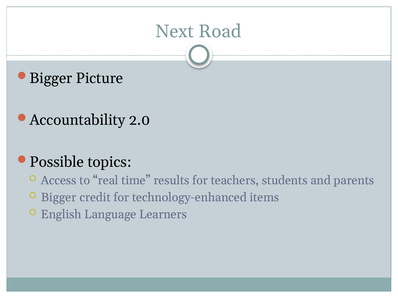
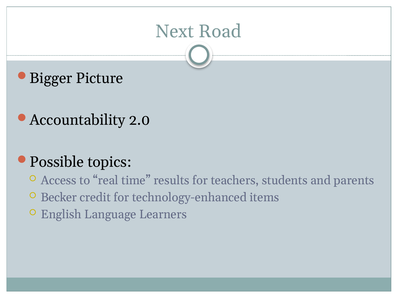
Bigger: Bigger -> Becker (59, 198)
